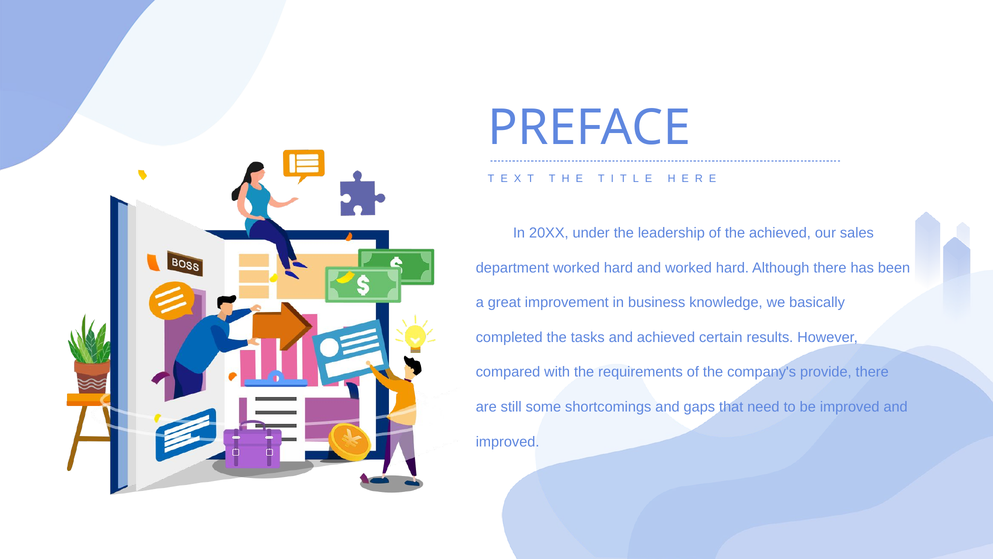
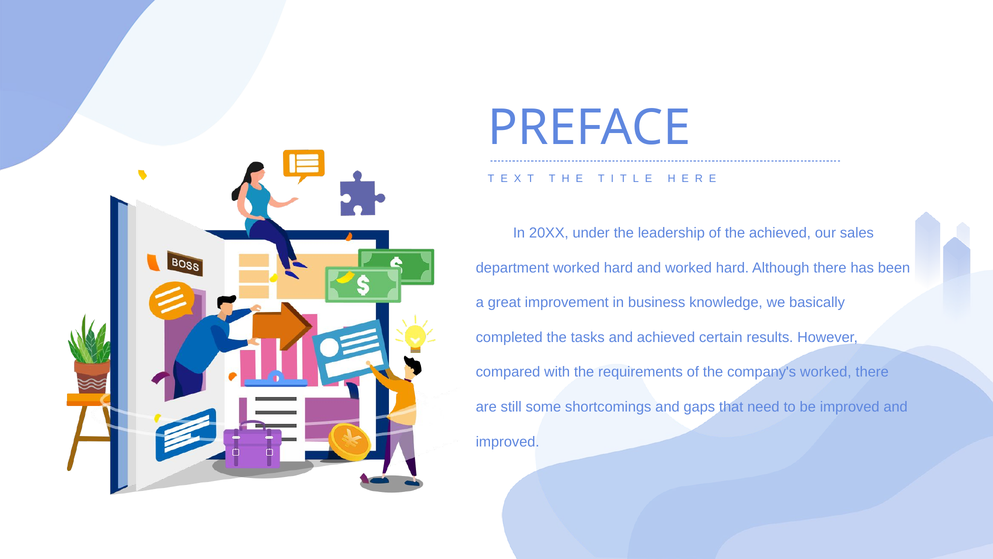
company's provide: provide -> worked (826, 372)
